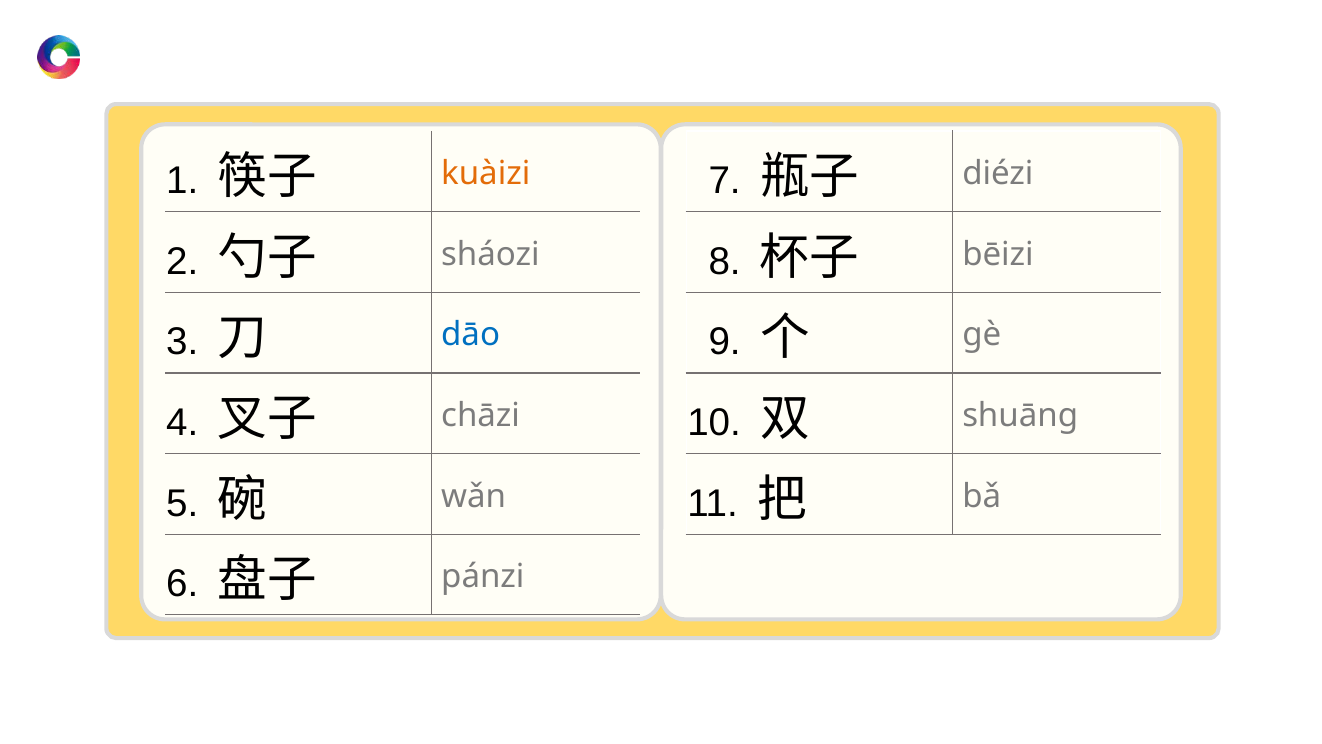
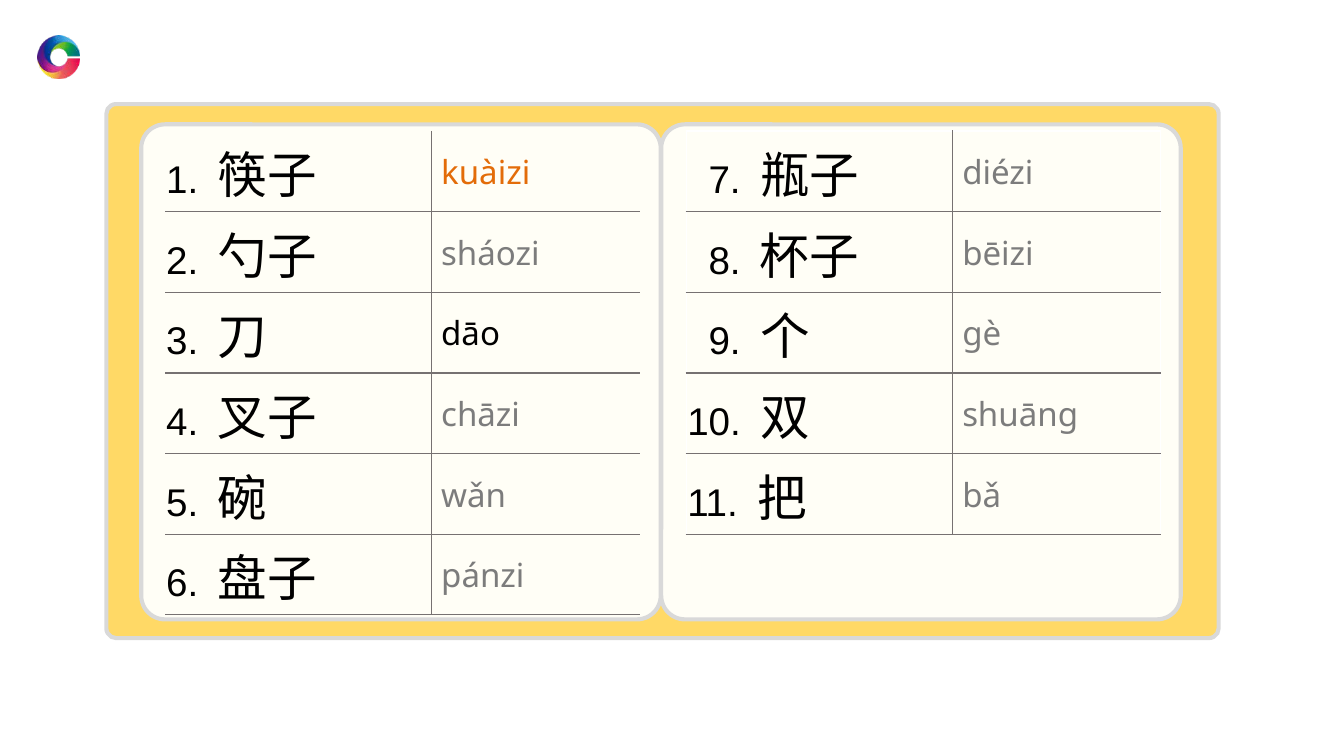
dāo colour: blue -> black (471, 335)
